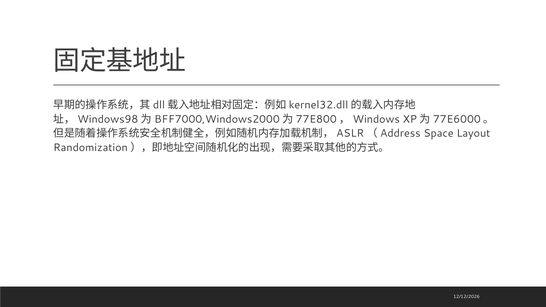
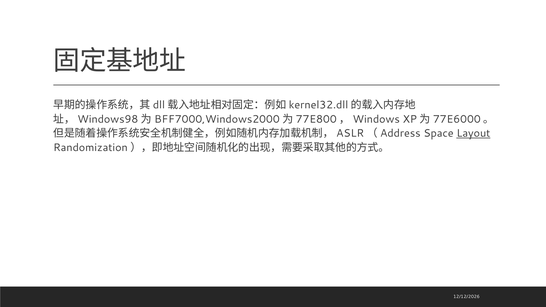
Layout underline: none -> present (473, 133)
